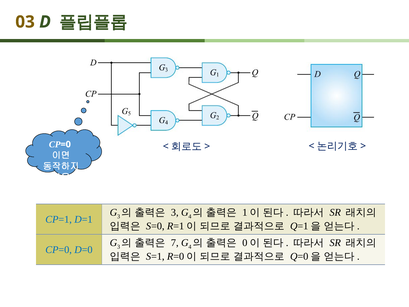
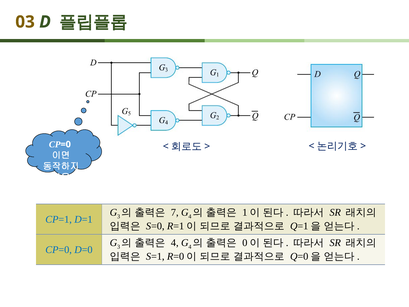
3: 3 -> 7 (175, 212)
7: 7 -> 4 (175, 243)
